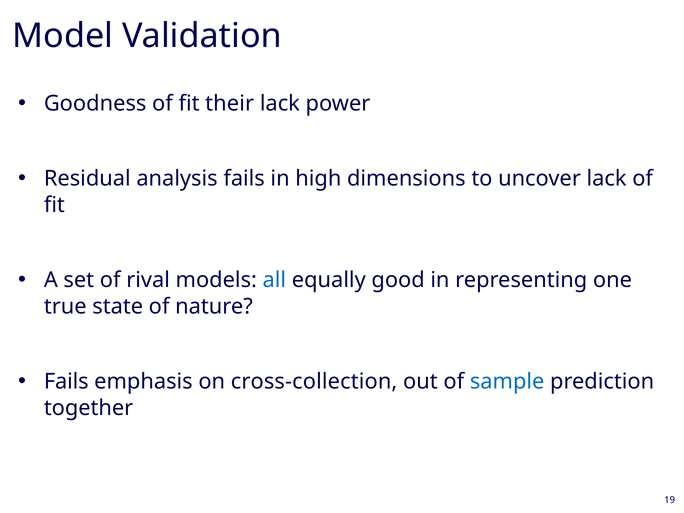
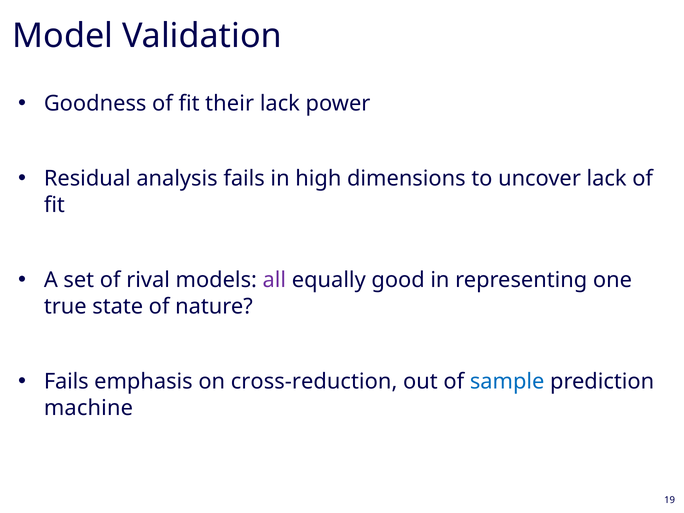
all colour: blue -> purple (274, 280)
cross-collection: cross-collection -> cross-reduction (314, 382)
together: together -> machine (88, 408)
